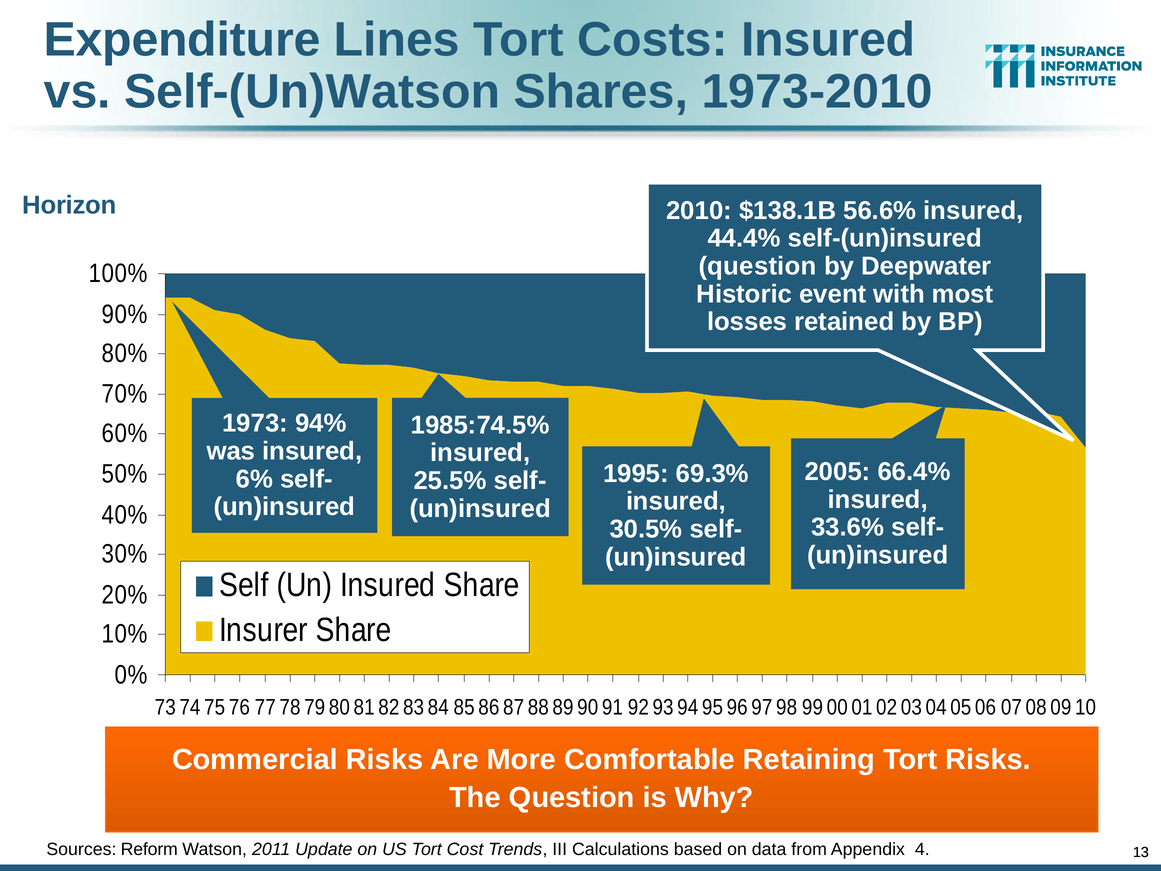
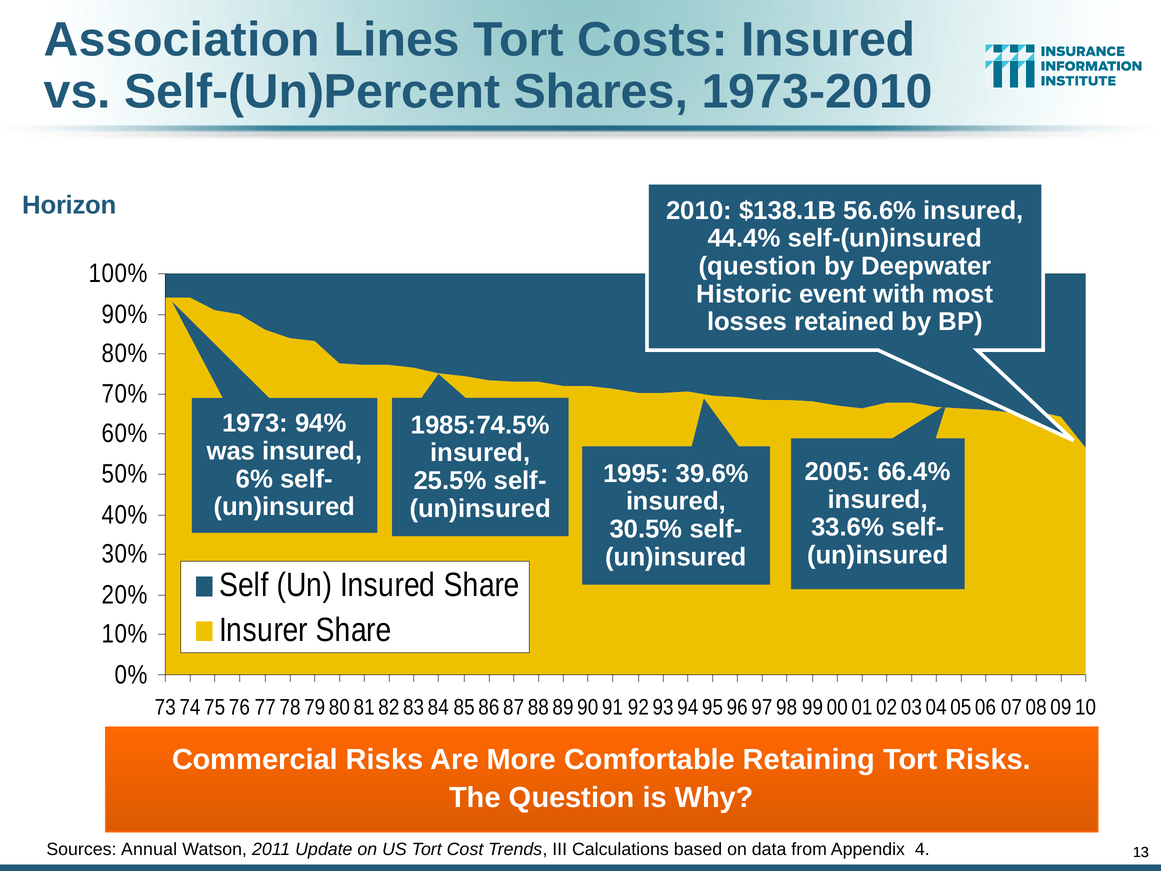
Expenditure: Expenditure -> Association (182, 40)
Self-(Un)Watson: Self-(Un)Watson -> Self-(Un)Percent (312, 92)
69.3%: 69.3% -> 39.6% (712, 473)
Reform: Reform -> Annual (149, 849)
